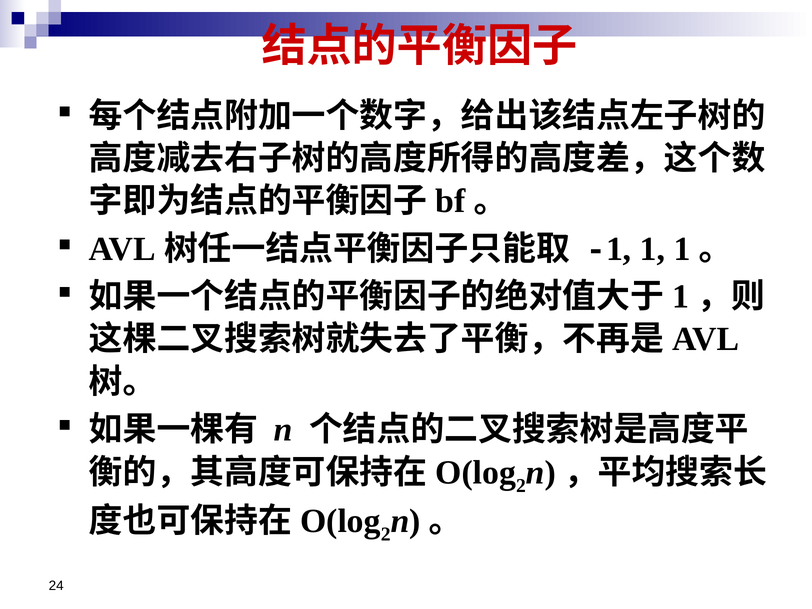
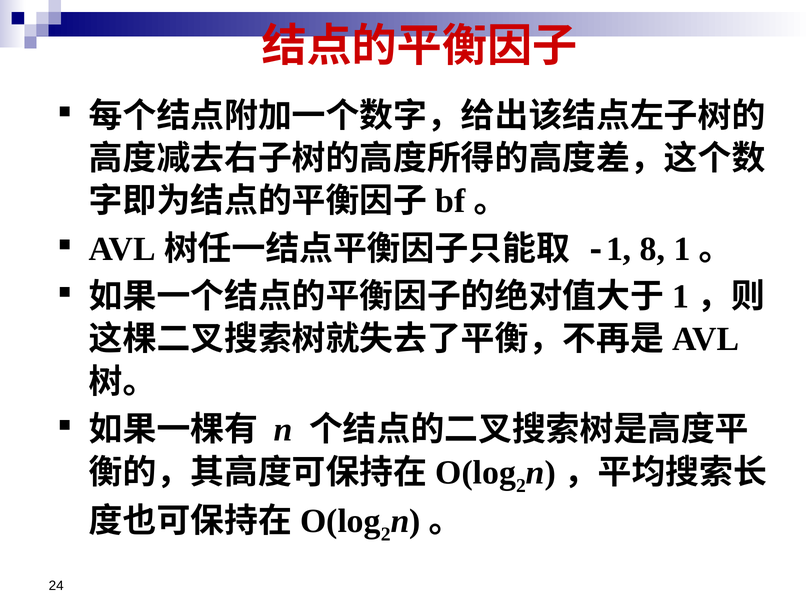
1: 1 -> 8 (653, 249)
